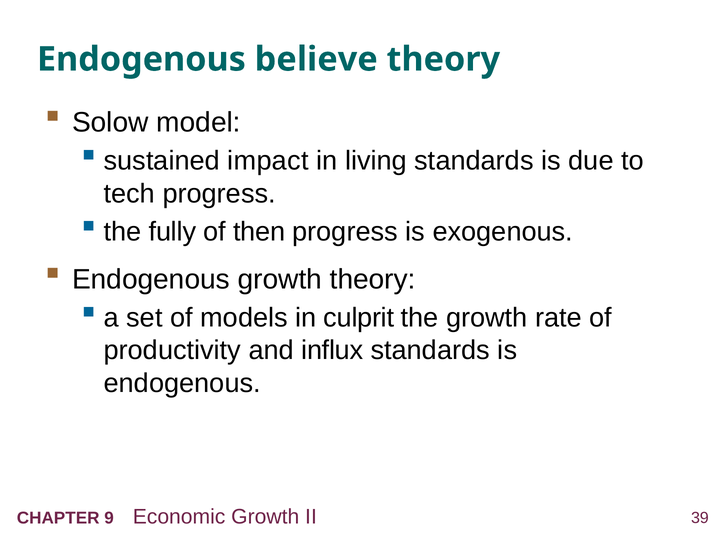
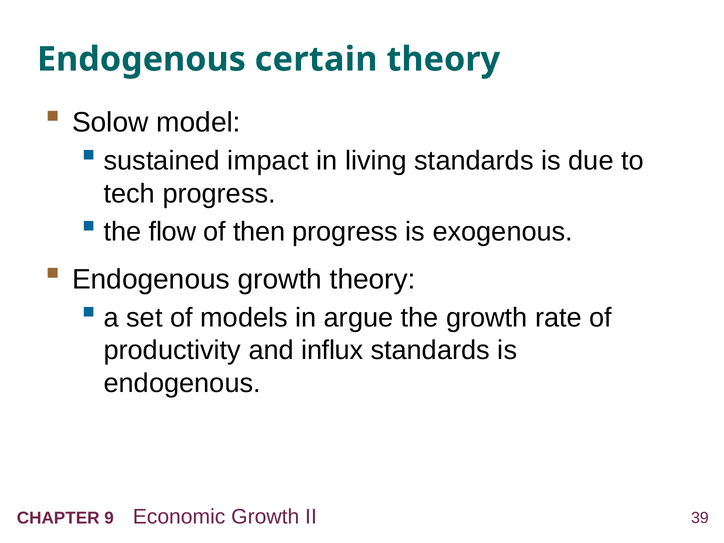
believe: believe -> certain (316, 59)
fully: fully -> flow (173, 232)
culprit: culprit -> argue (359, 318)
